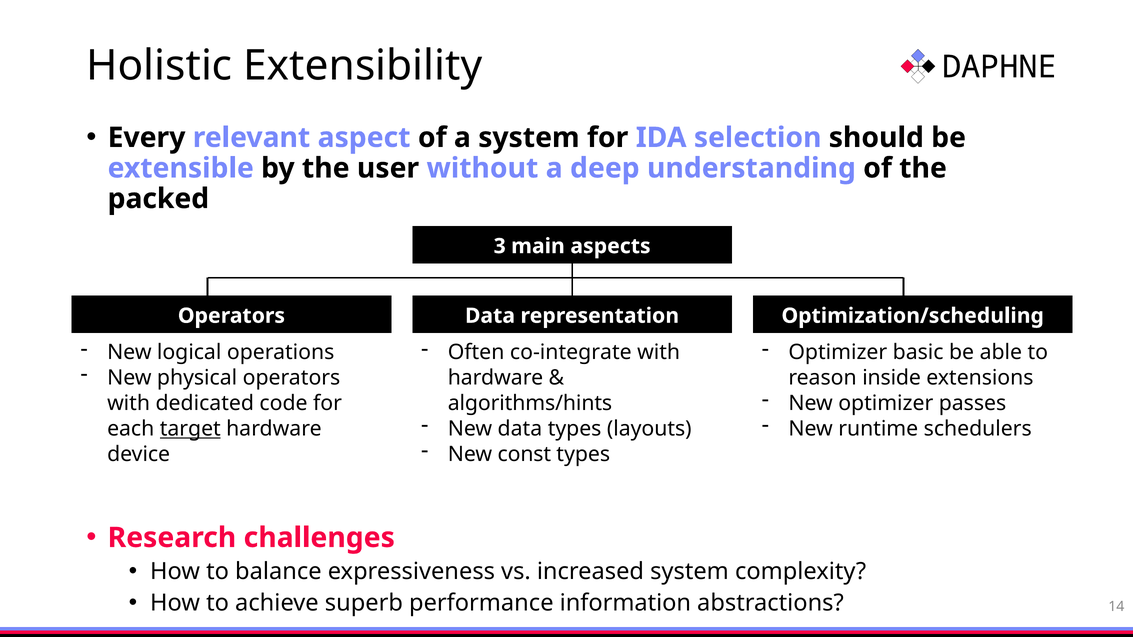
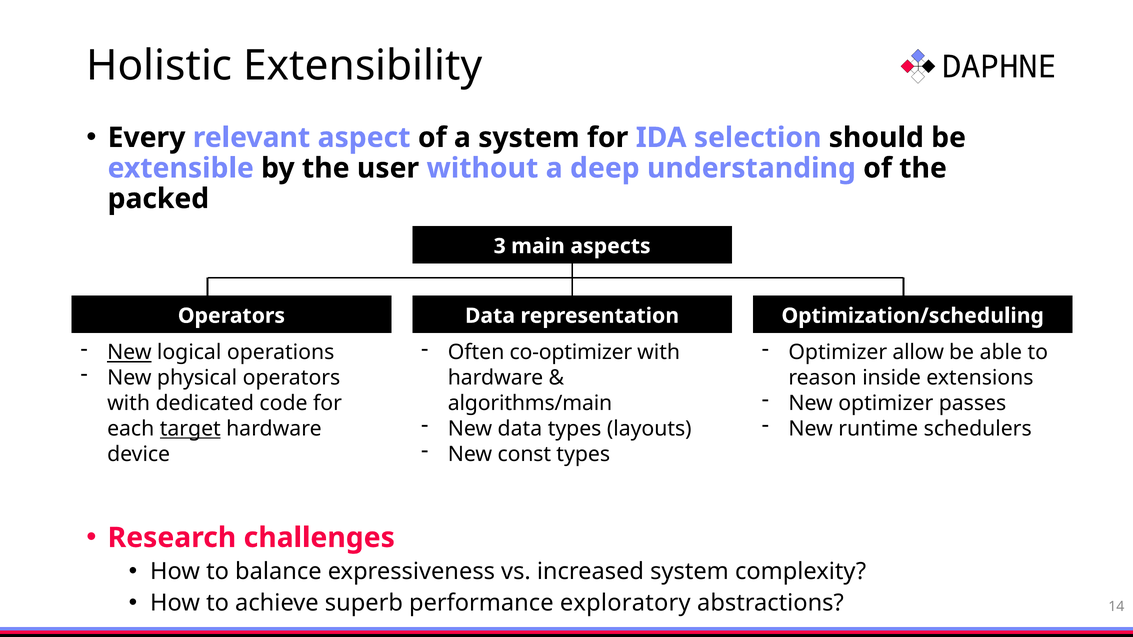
New underline: none -> present (129, 353)
co-integrate: co-integrate -> co-optimizer (571, 353)
basic: basic -> allow (918, 353)
algorithms/hints: algorithms/hints -> algorithms/main (530, 404)
information: information -> exploratory (625, 603)
